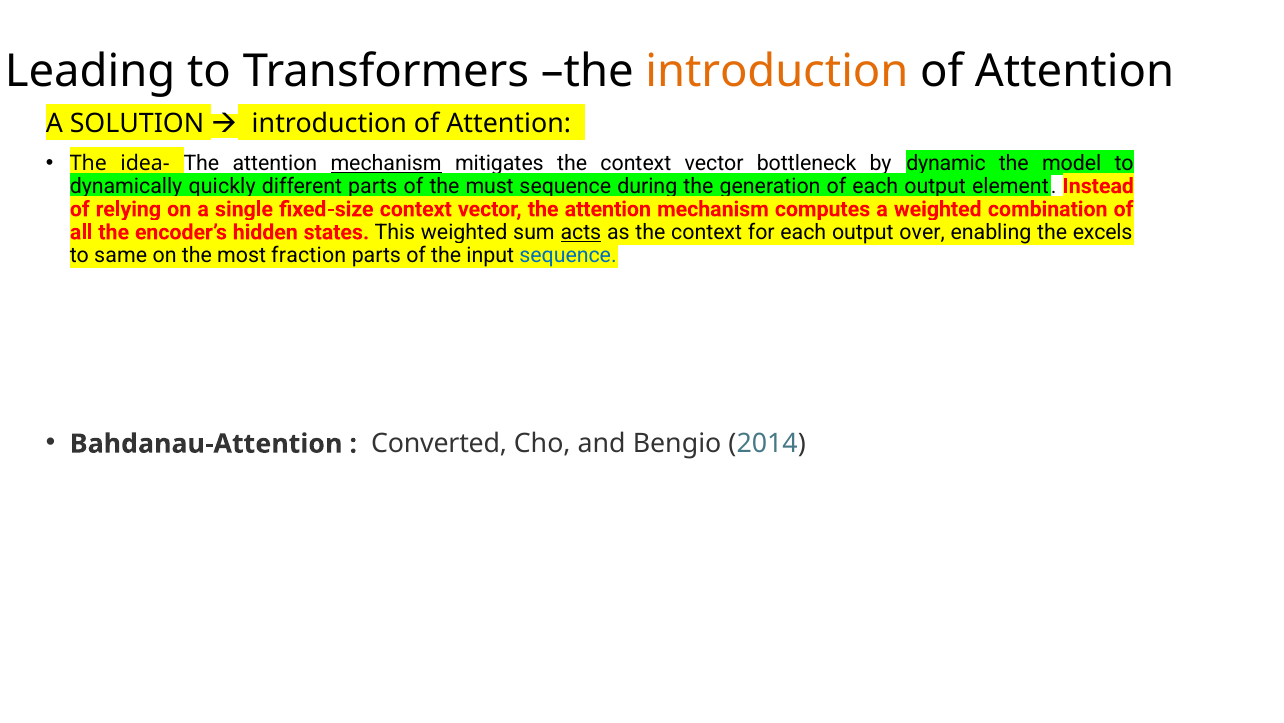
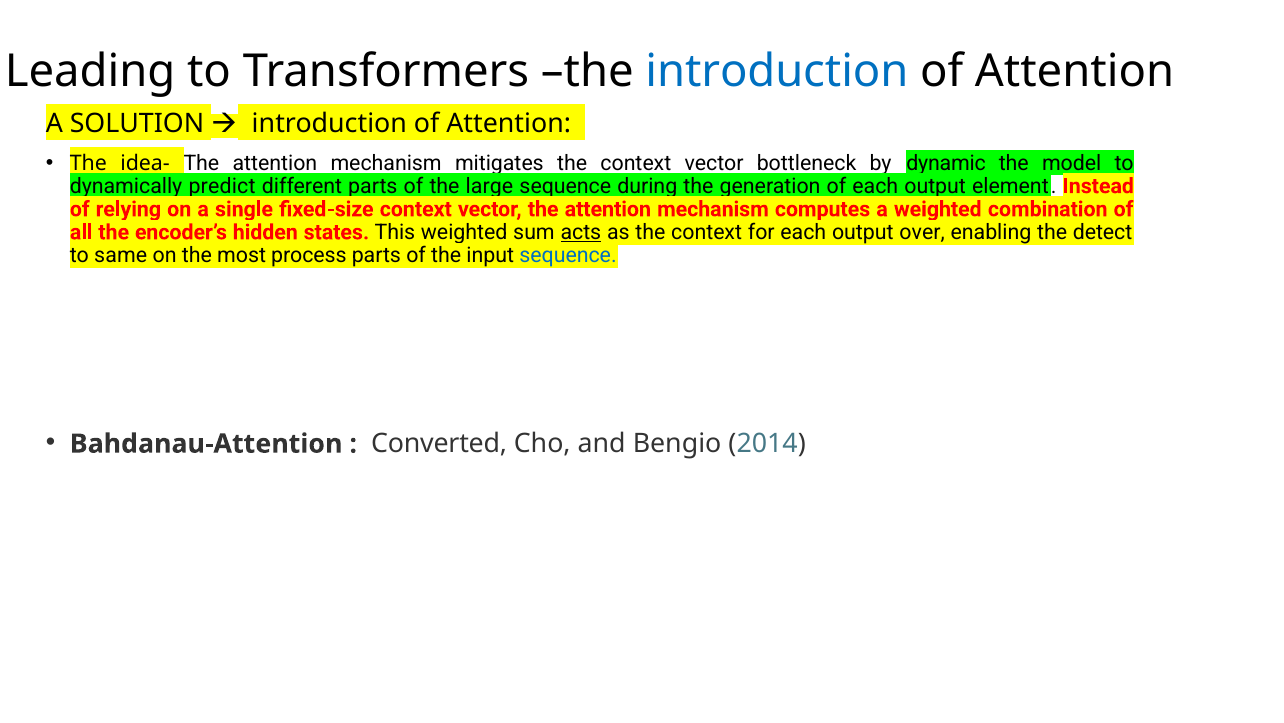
introduction colour: orange -> blue (777, 71)
mechanism underline: present -> none (386, 163)
quickly: quickly -> predict (222, 186)
must: must -> large (490, 186)
excels: excels -> detect (1103, 232)
fraction: fraction -> process (309, 255)
